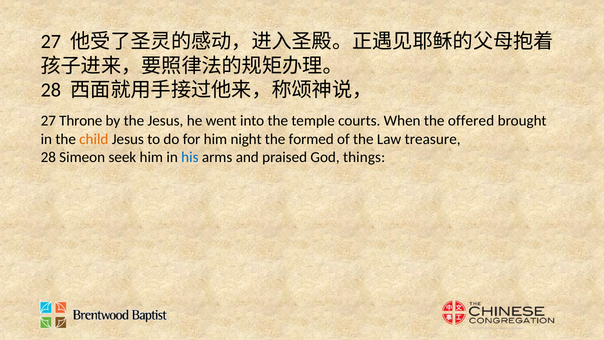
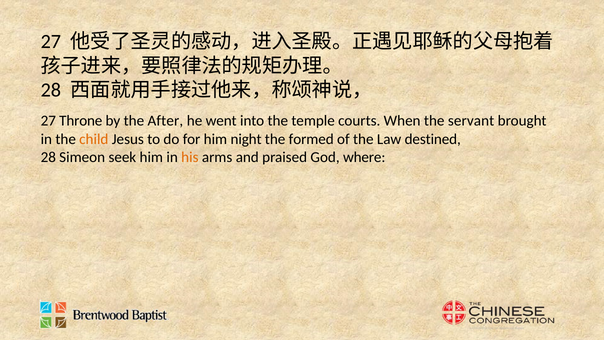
the Jesus: Jesus -> After (165, 121)
offered: offered -> servant (471, 121)
treasure: treasure -> destined (433, 139)
his colour: blue -> orange (190, 157)
things: things -> where (364, 157)
